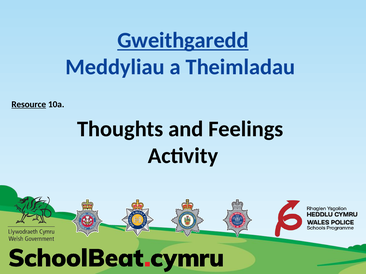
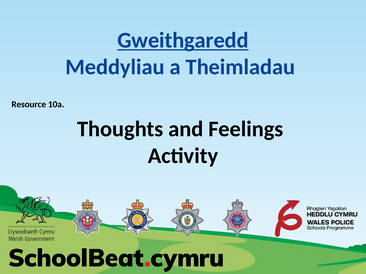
Resource underline: present -> none (29, 105)
